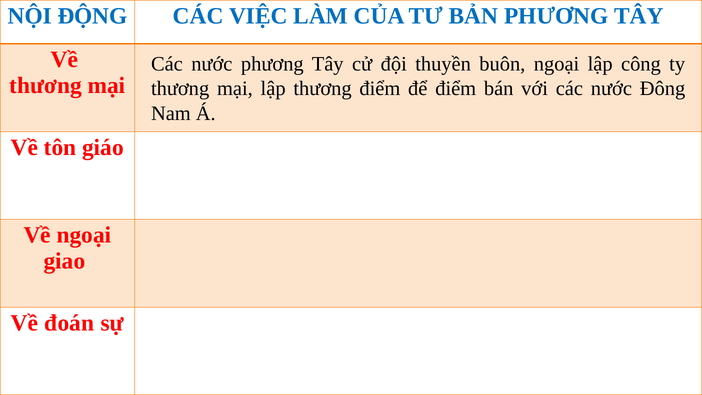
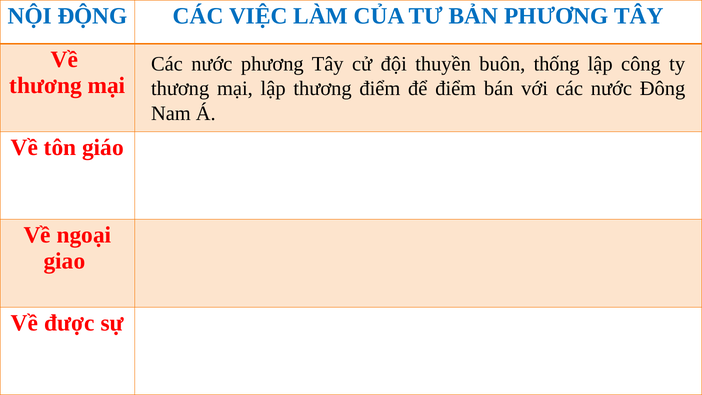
buôn ngoại: ngoại -> thống (557, 64)
đoán: đoán -> được (69, 323)
